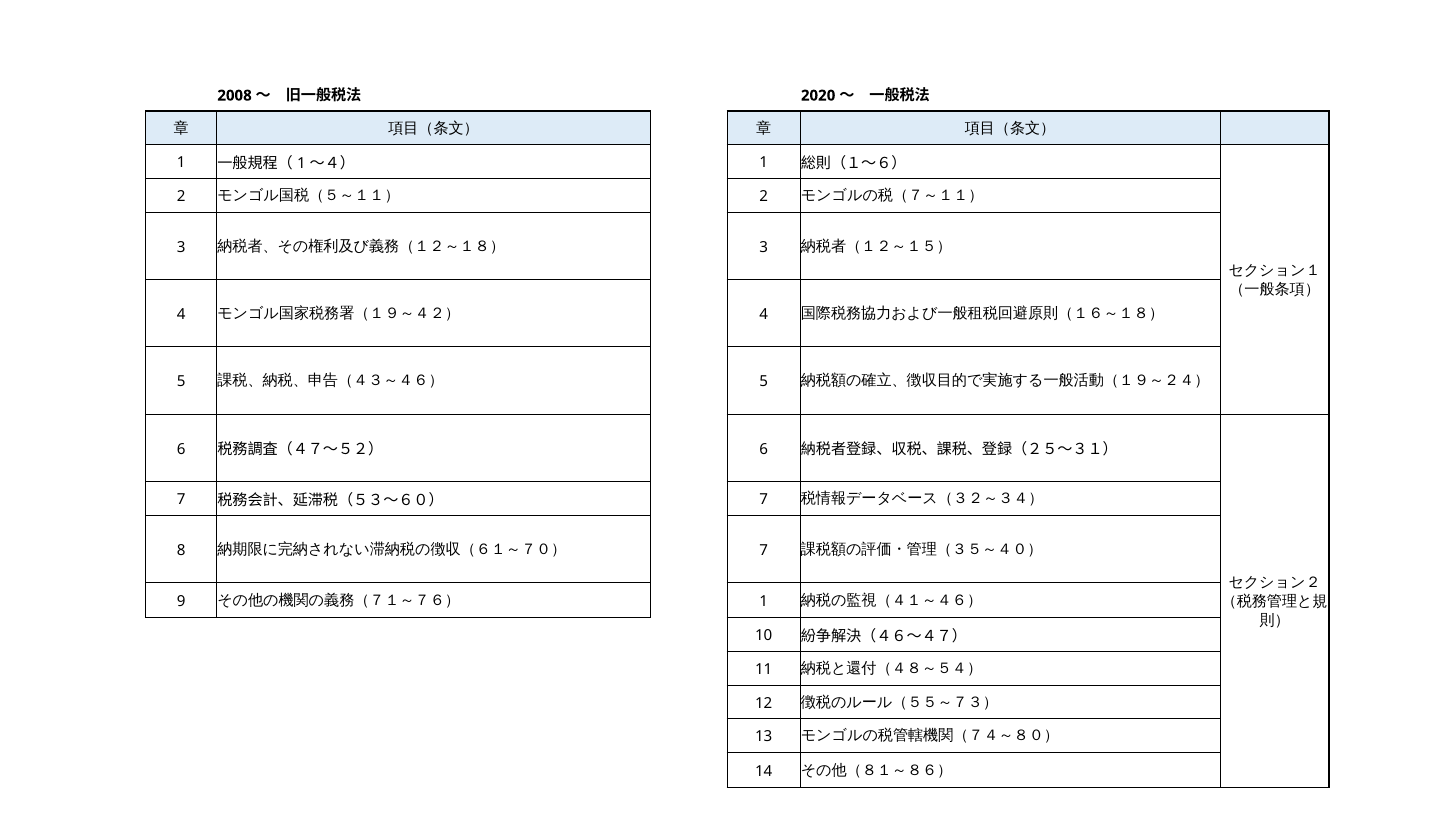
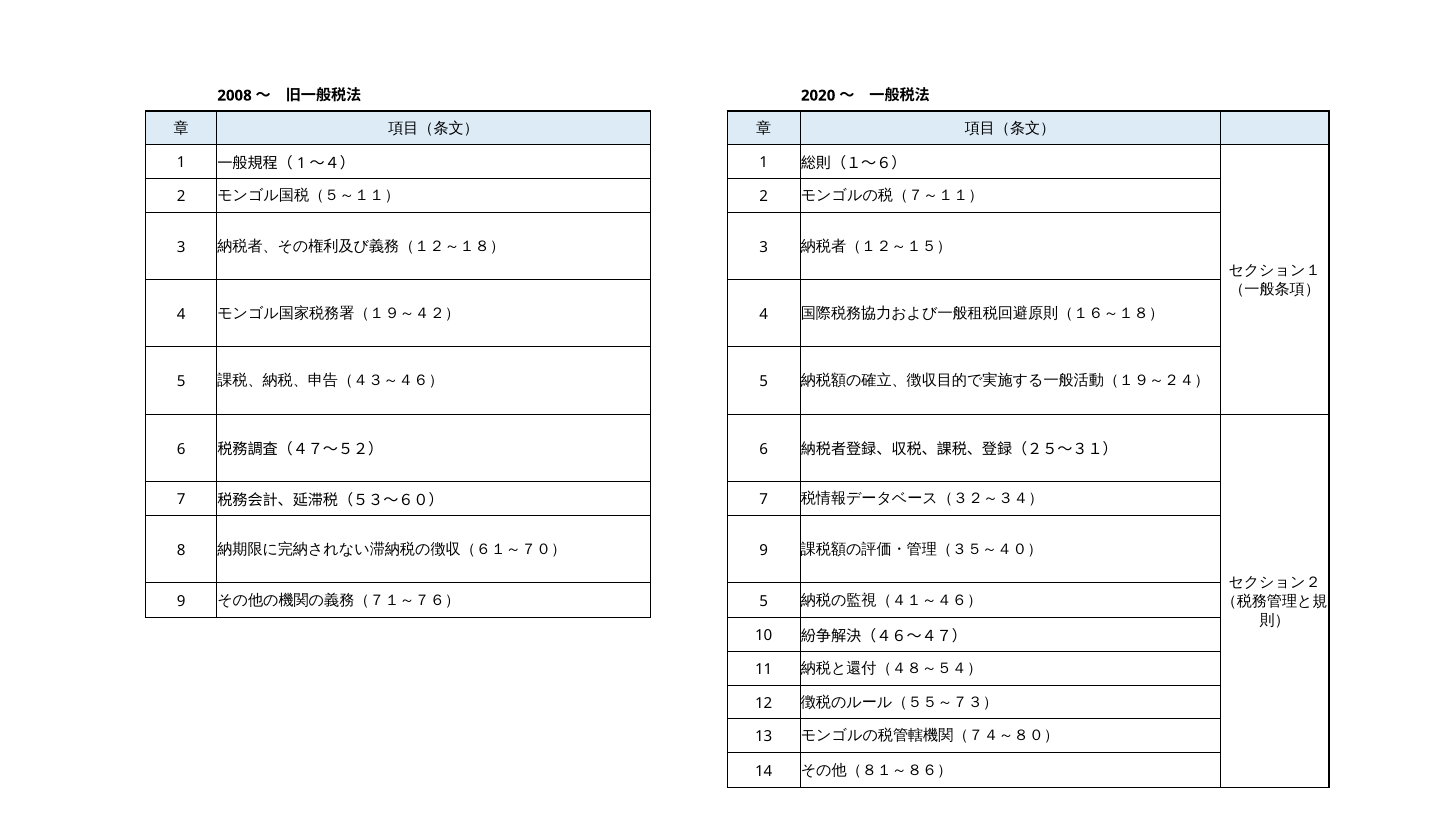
7: 7 -> 9 (764, 550)
1: 1 -> 5 (764, 601)
